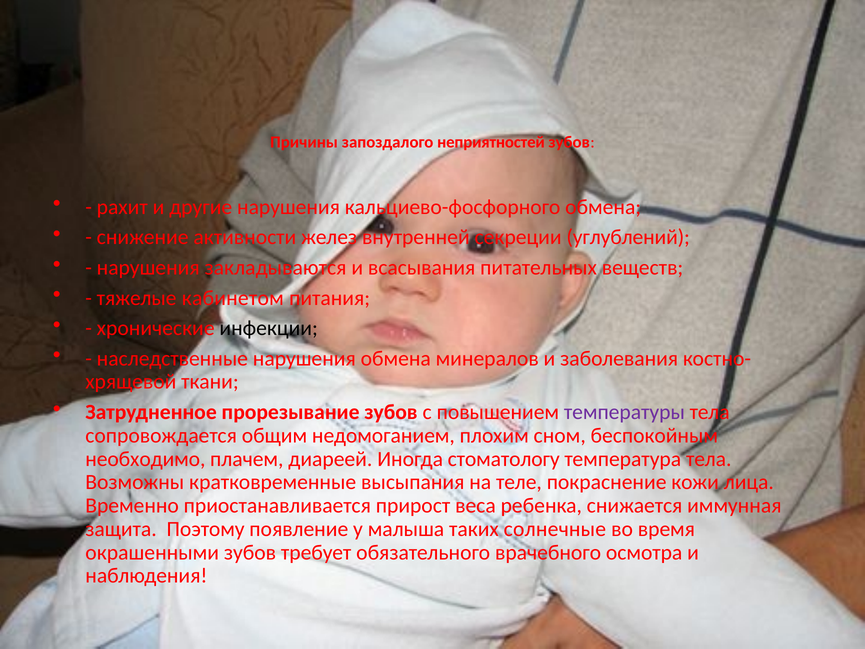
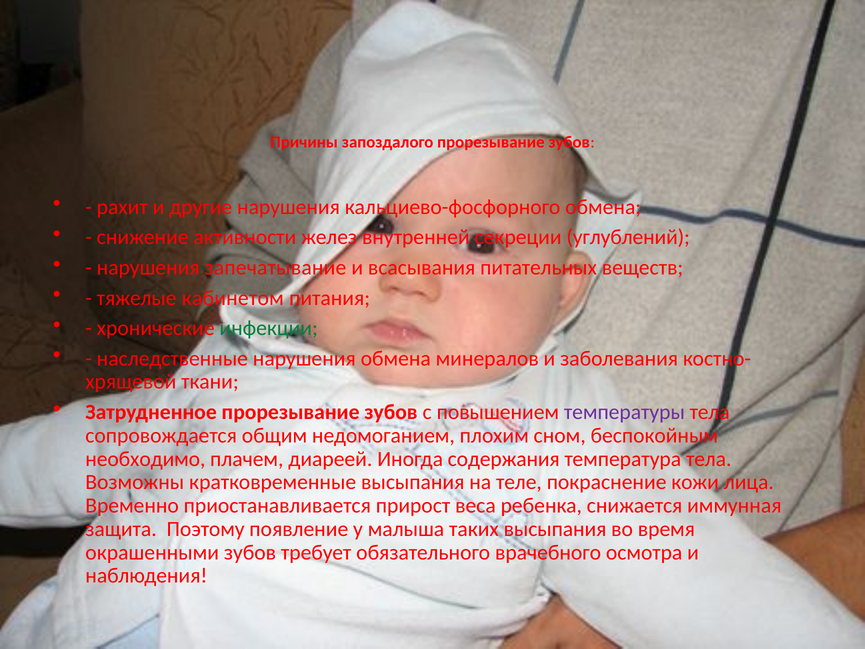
запоздалого неприятностей: неприятностей -> прорезывание (491, 142)
закладываются: закладываются -> запечатывание (275, 268)
инфекции colour: black -> green (269, 328)
стоматологу: стоматологу -> содержания (504, 459)
таких солнечные: солнечные -> высыпания (555, 529)
